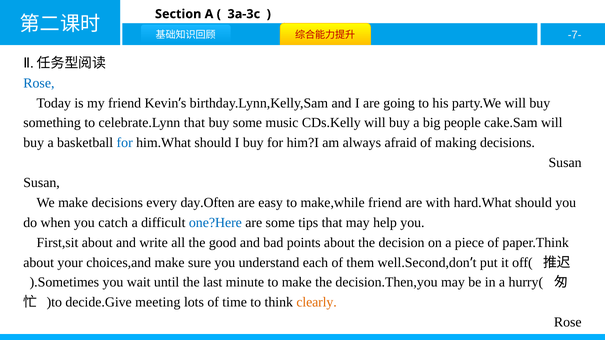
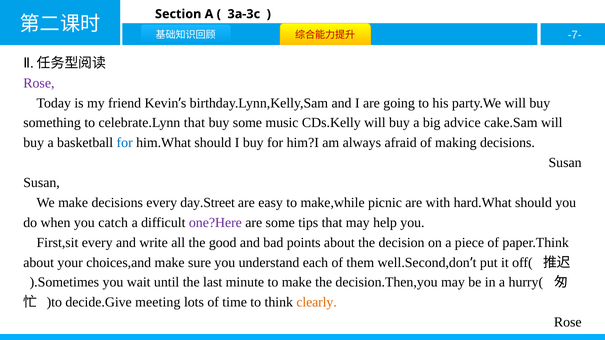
Rose colour: blue -> purple (39, 83)
people: people -> advice (462, 123)
day.Often: day.Often -> day.Street (208, 203)
make,while friend: friend -> picnic (385, 203)
one?Here colour: blue -> purple (215, 223)
First,sit about: about -> every (97, 243)
